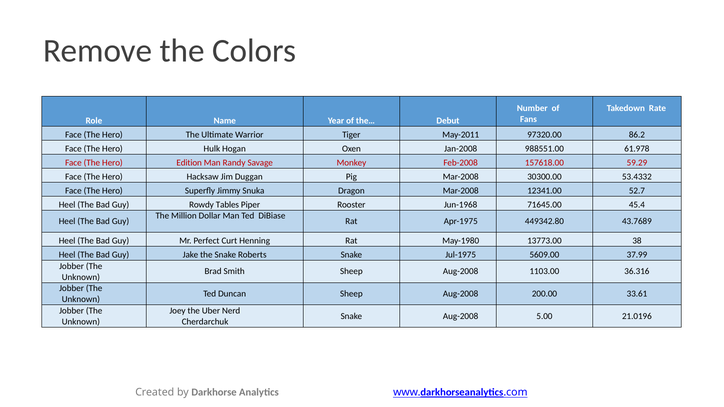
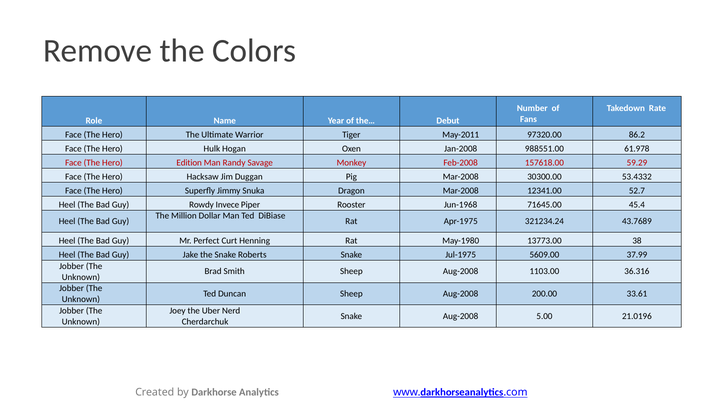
Tables: Tables -> Invece (227, 205)
449342.80: 449342.80 -> 321234.24 (544, 221)
